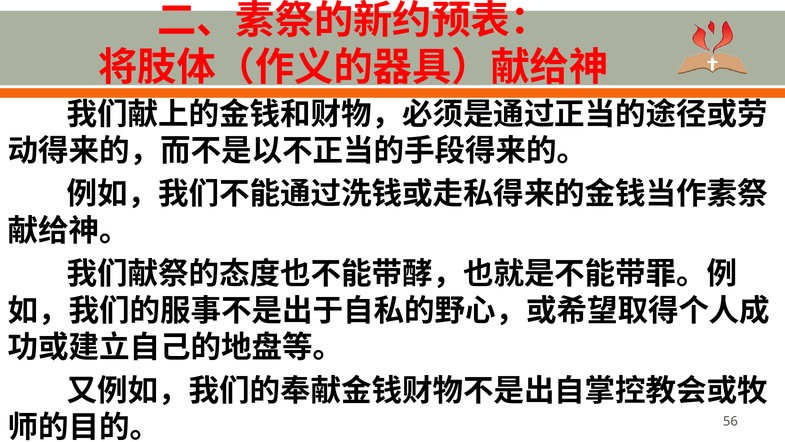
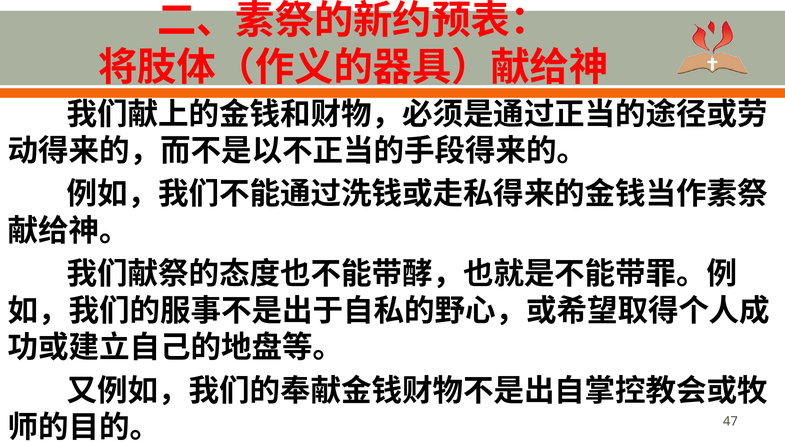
56: 56 -> 47 (730, 421)
